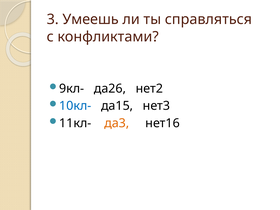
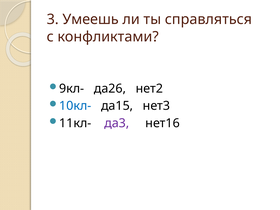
да3 colour: orange -> purple (117, 123)
